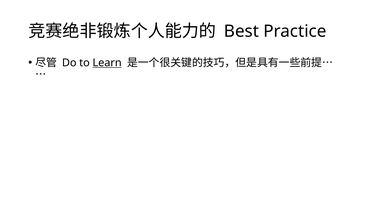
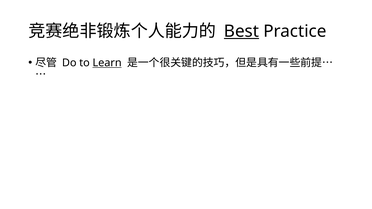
Best underline: none -> present (241, 31)
